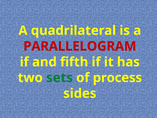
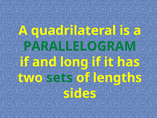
PARALLELOGRAM colour: red -> green (80, 46)
fifth: fifth -> long (74, 62)
process: process -> lengths (117, 78)
